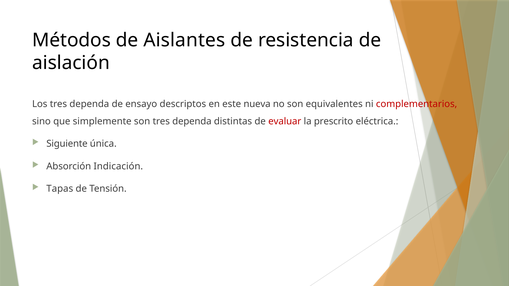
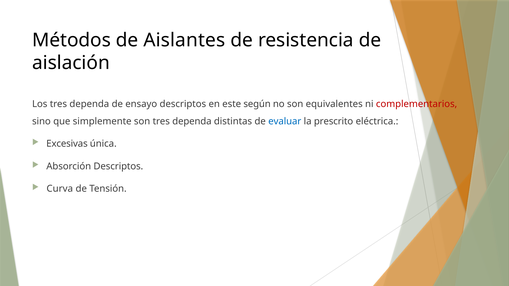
nueva: nueva -> según (257, 104)
evaluar colour: red -> blue (285, 121)
Siguiente: Siguiente -> Excesivas (67, 144)
Absorción Indicación: Indicación -> Descriptos (118, 166)
Tapas: Tapas -> Curva (60, 189)
